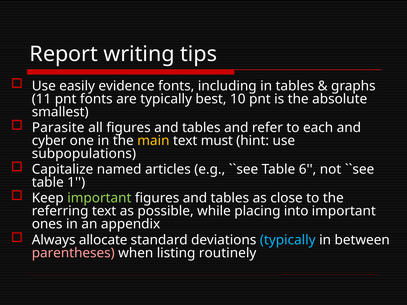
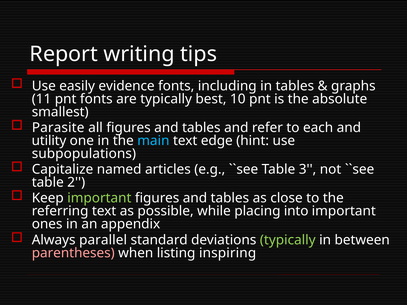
cyber: cyber -> utility (49, 141)
main colour: yellow -> light blue (153, 141)
must: must -> edge (217, 141)
6: 6 -> 3 (308, 170)
1: 1 -> 2 (76, 183)
allocate: allocate -> parallel (103, 240)
typically colour: light blue -> light green (288, 240)
routinely: routinely -> inspiring (228, 253)
